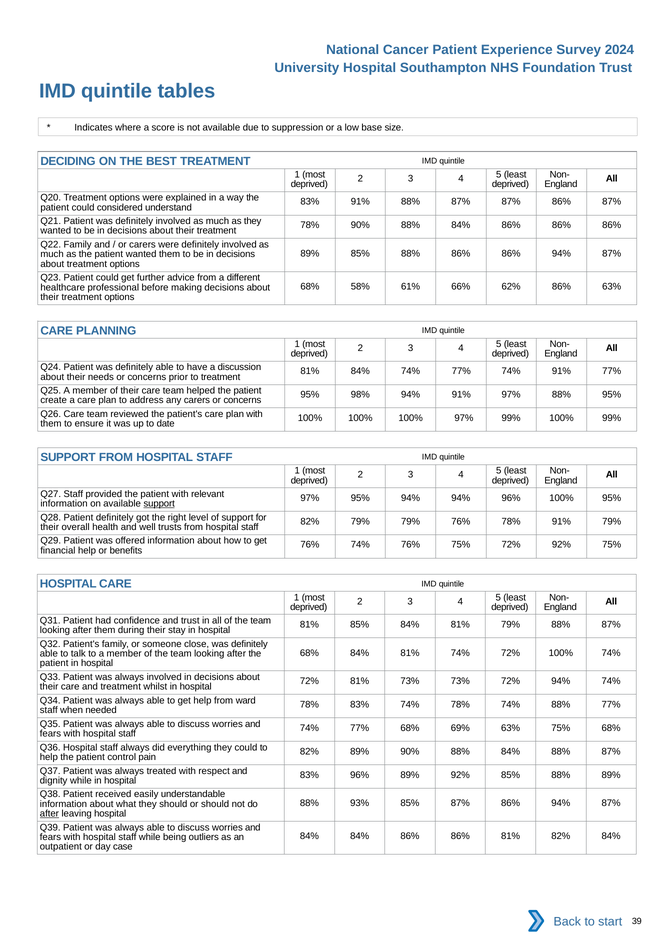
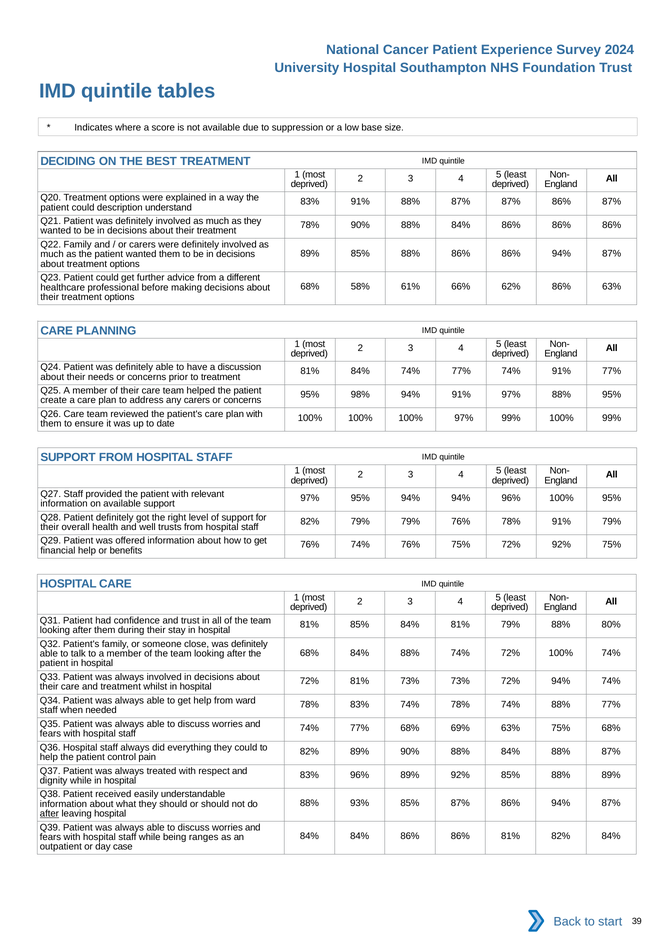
considered: considered -> description (120, 207)
support underline: present -> none (159, 504)
79% 88% 87%: 87% -> 80% (611, 625)
68% 84% 81%: 81% -> 88% (410, 653)
outliers: outliers -> ranges (204, 837)
